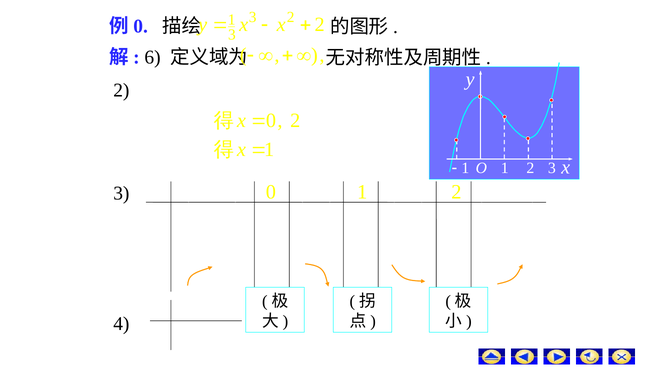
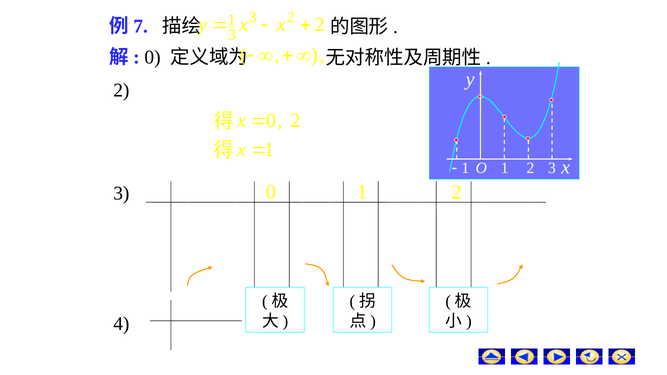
0: 0 -> 7 (141, 26)
6: 6 -> 0 (153, 57)
